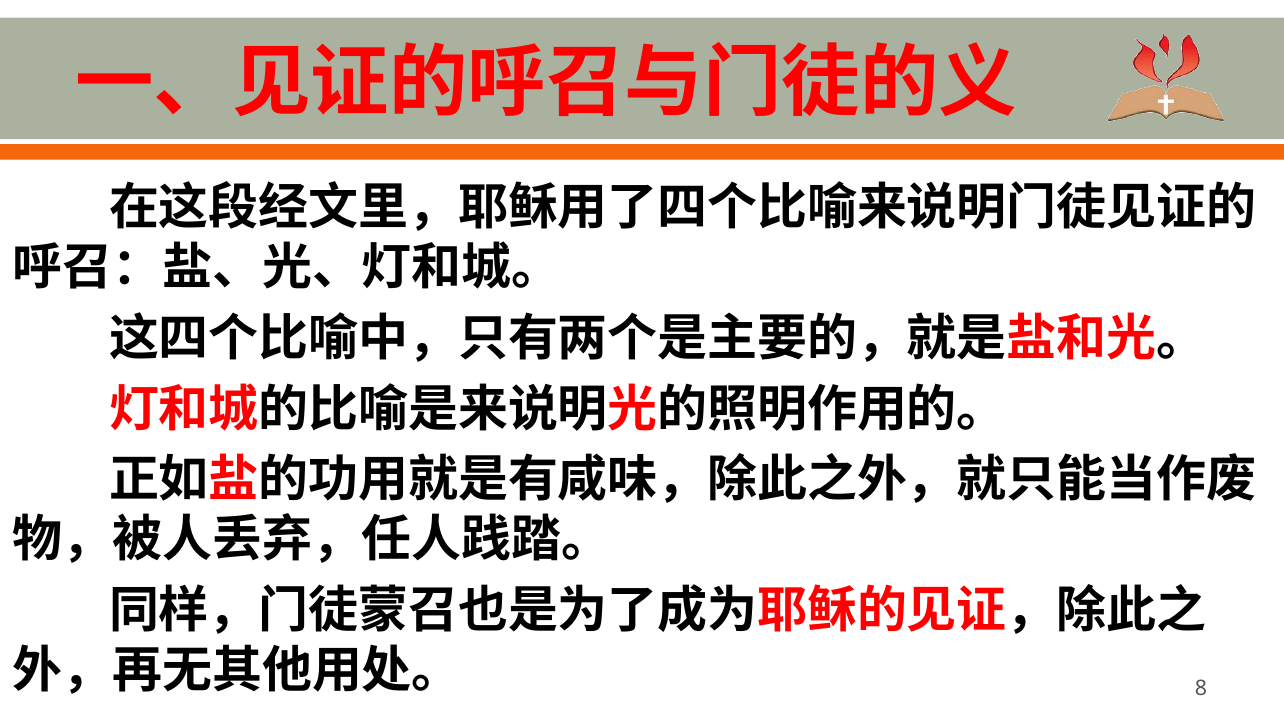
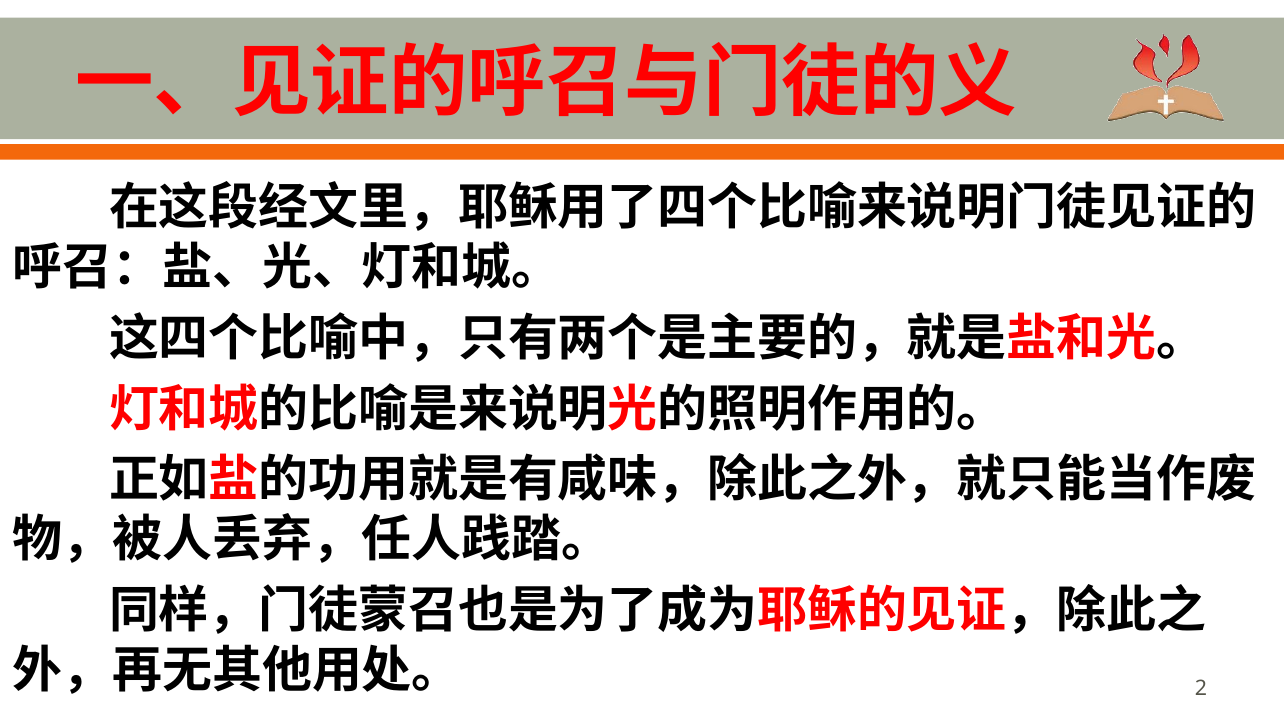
8: 8 -> 2 (1201, 688)
